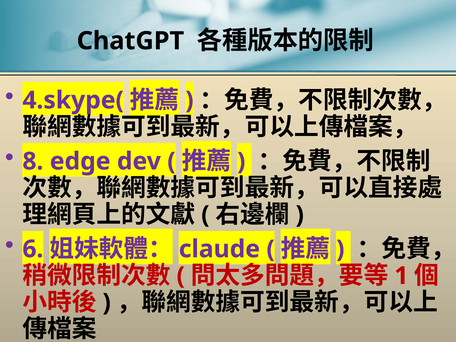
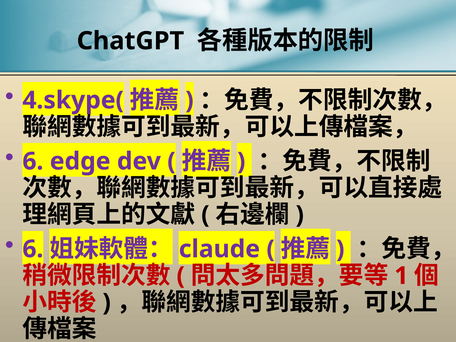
8: 8 -> 6 (33, 161)
